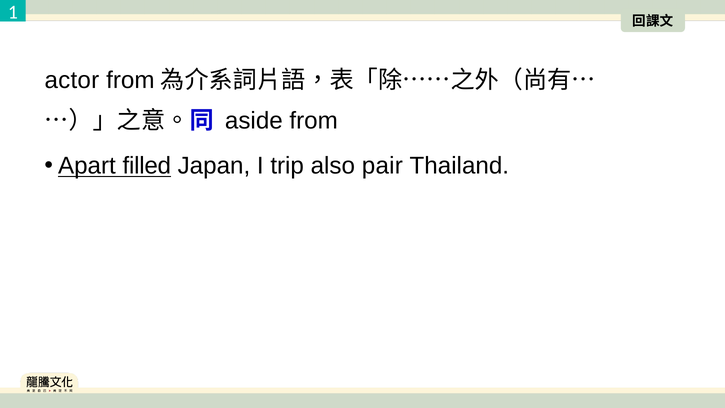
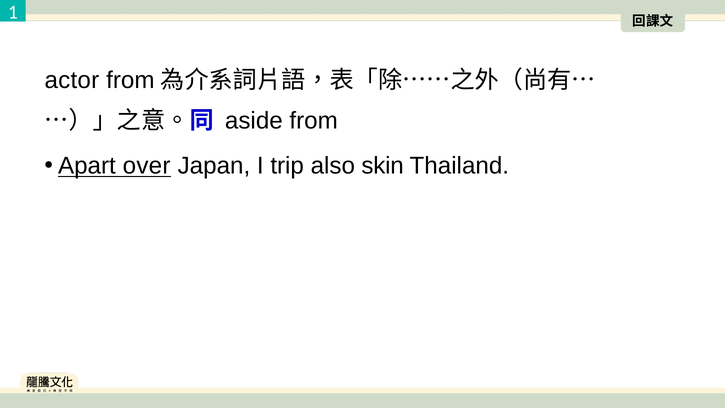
filled: filled -> over (147, 166)
pair: pair -> skin (383, 166)
